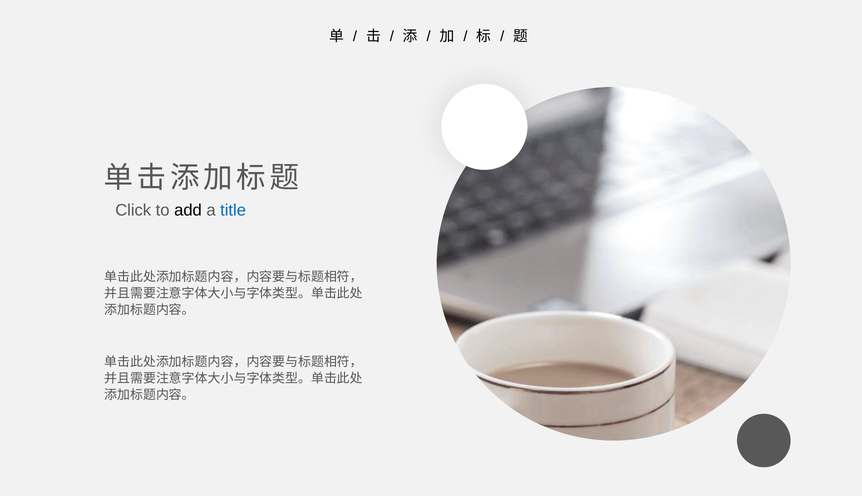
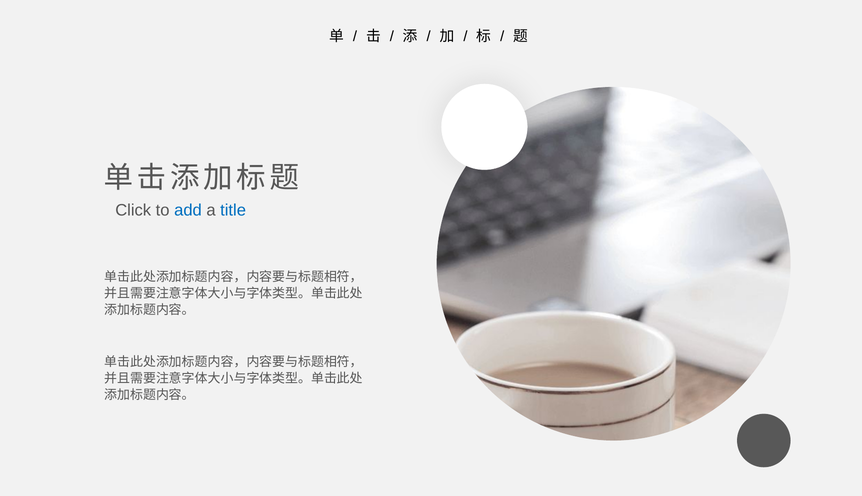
add colour: black -> blue (188, 210)
